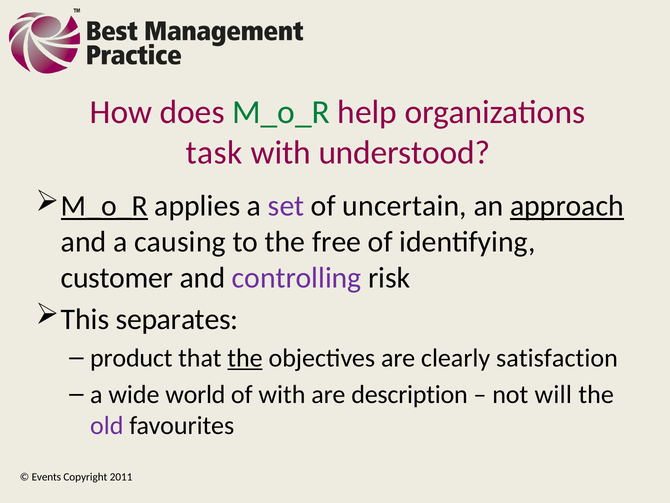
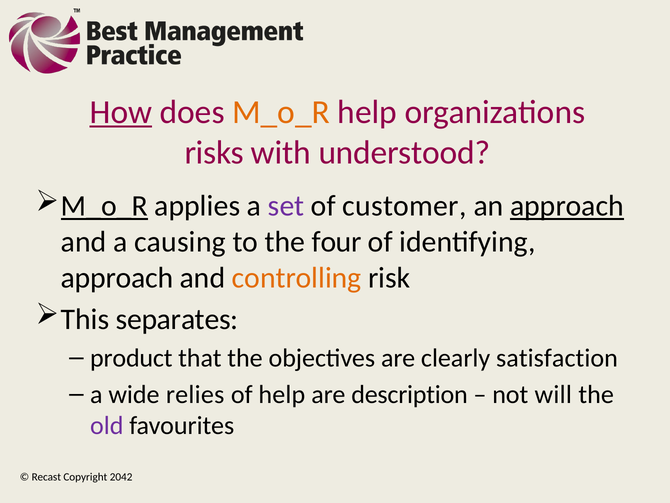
How underline: none -> present (121, 112)
M_o_R colour: green -> orange (281, 112)
task: task -> risks (214, 152)
uncertain: uncertain -> customer (405, 206)
free: free -> four (337, 242)
customer: customer -> approach (117, 277)
controlling colour: purple -> orange (297, 277)
the underline: present -> none (245, 358)
world: world -> relies (195, 394)
of with: with -> help (282, 394)
Events: Events -> Recast (46, 476)
2011: 2011 -> 2042 (121, 476)
